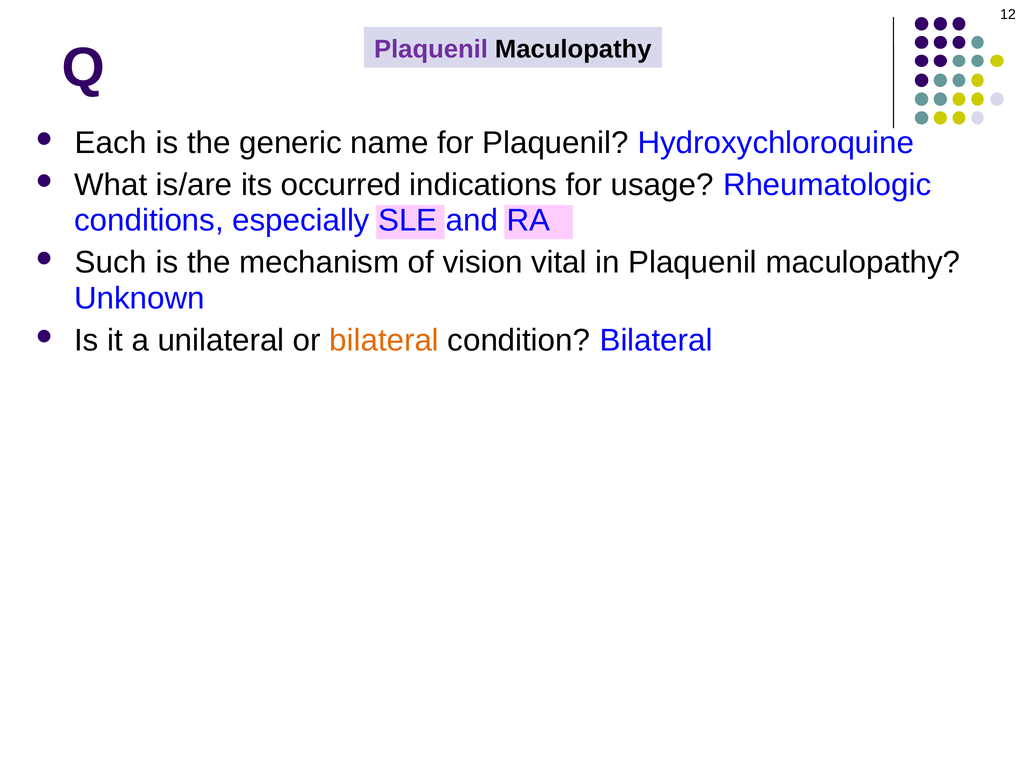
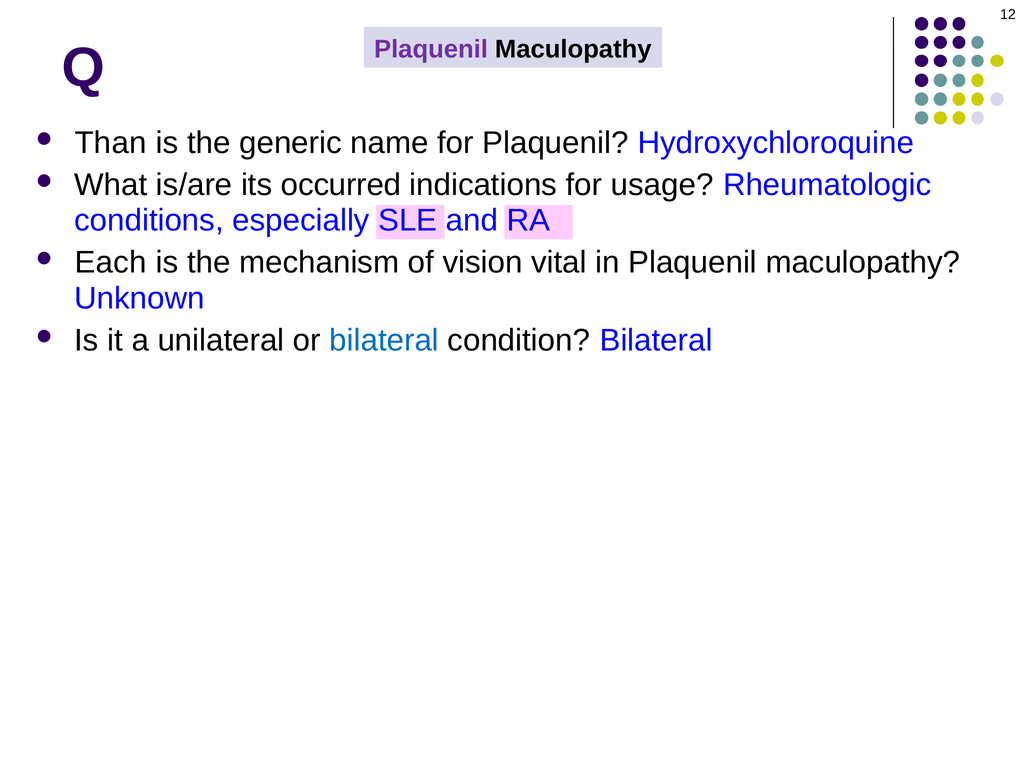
Each: Each -> Than (111, 143)
Such: Such -> Each (111, 263)
bilateral colour: orange -> blue (384, 340)
